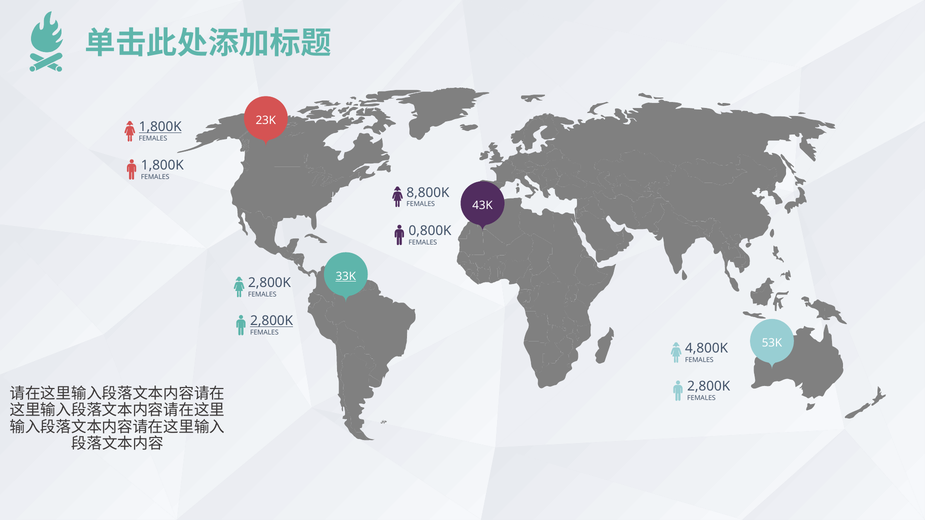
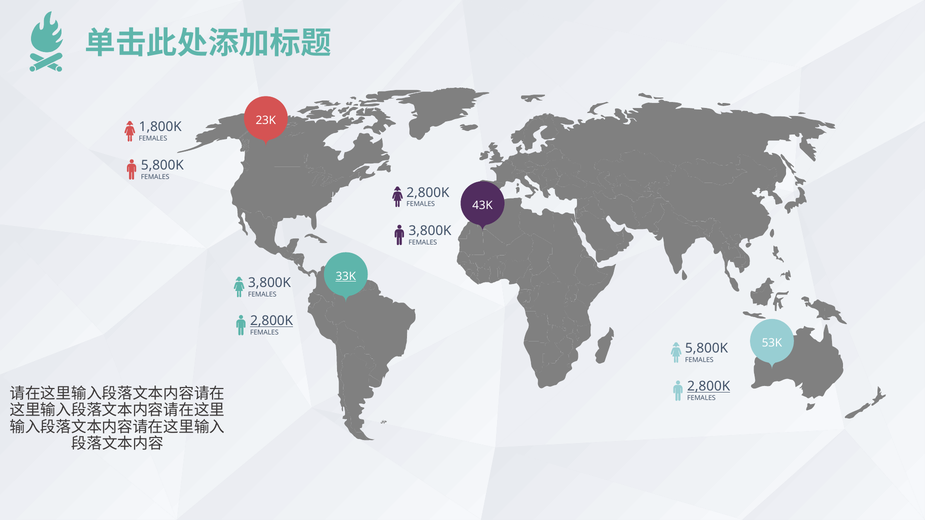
1,800K underline: present -> none (160, 127)
1,800K: 1,800K -> 5,800K (162, 165)
8,800K: 8,800K -> 2,800K (428, 193)
0,800K: 0,800K -> 3,800K (430, 231)
2,800K: 2,800K -> 3,800K (269, 283)
4,800K: 4,800K -> 5,800K (707, 349)
2,800K underline: none -> present (709, 387)
